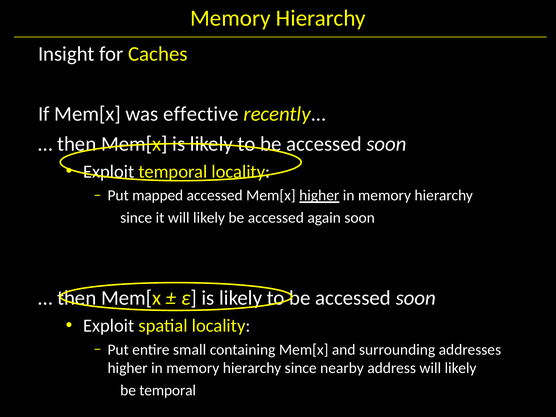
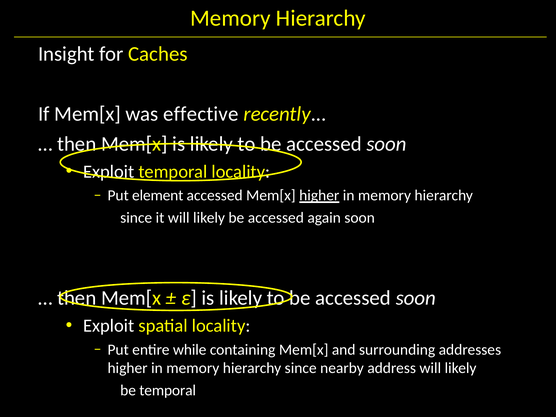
mapped: mapped -> element (158, 195)
small: small -> while (190, 350)
